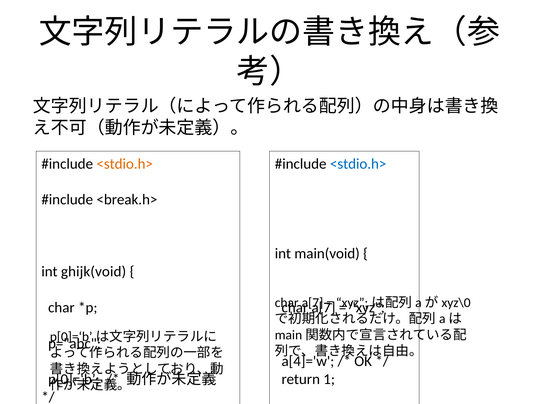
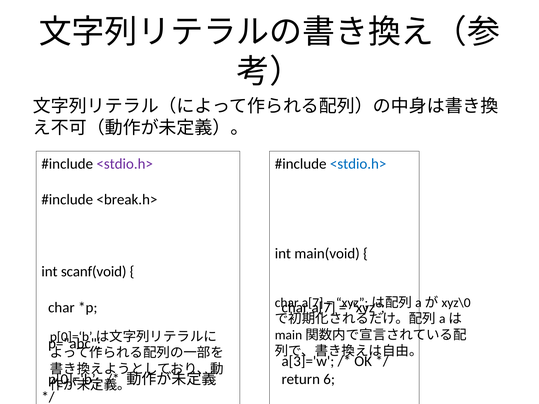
<stdio.h> colour: orange -> purple (125, 164)
ghijk(void: ghijk(void -> scanf(void (94, 272)
a[4]='w: a[4]='w -> a[3]='w (308, 362)
1: 1 -> 6 (329, 380)
